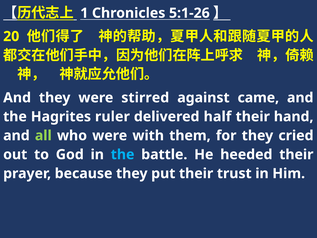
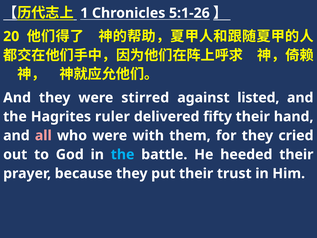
came: came -> listed (258, 98)
half: half -> fifty (218, 117)
all colour: light green -> pink (43, 135)
